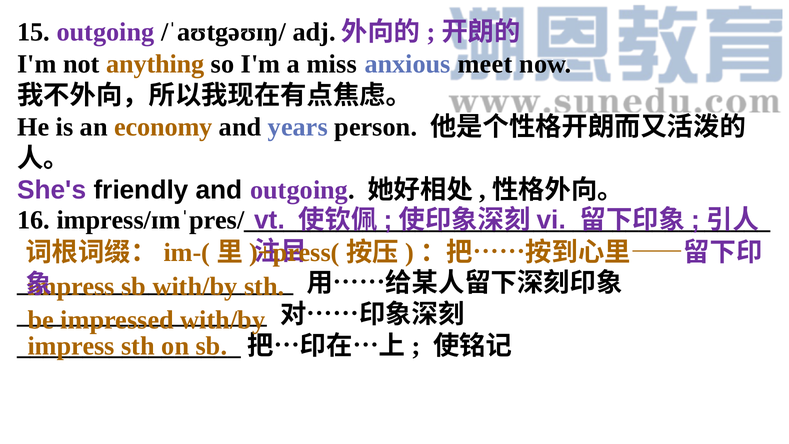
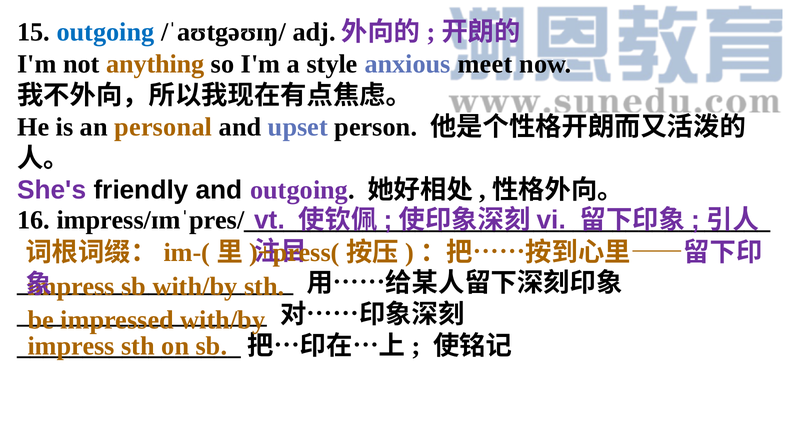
outgoing colour: purple -> blue (106, 32)
miss: miss -> style (332, 64)
economy: economy -> personal (163, 127)
years: years -> upset (298, 127)
